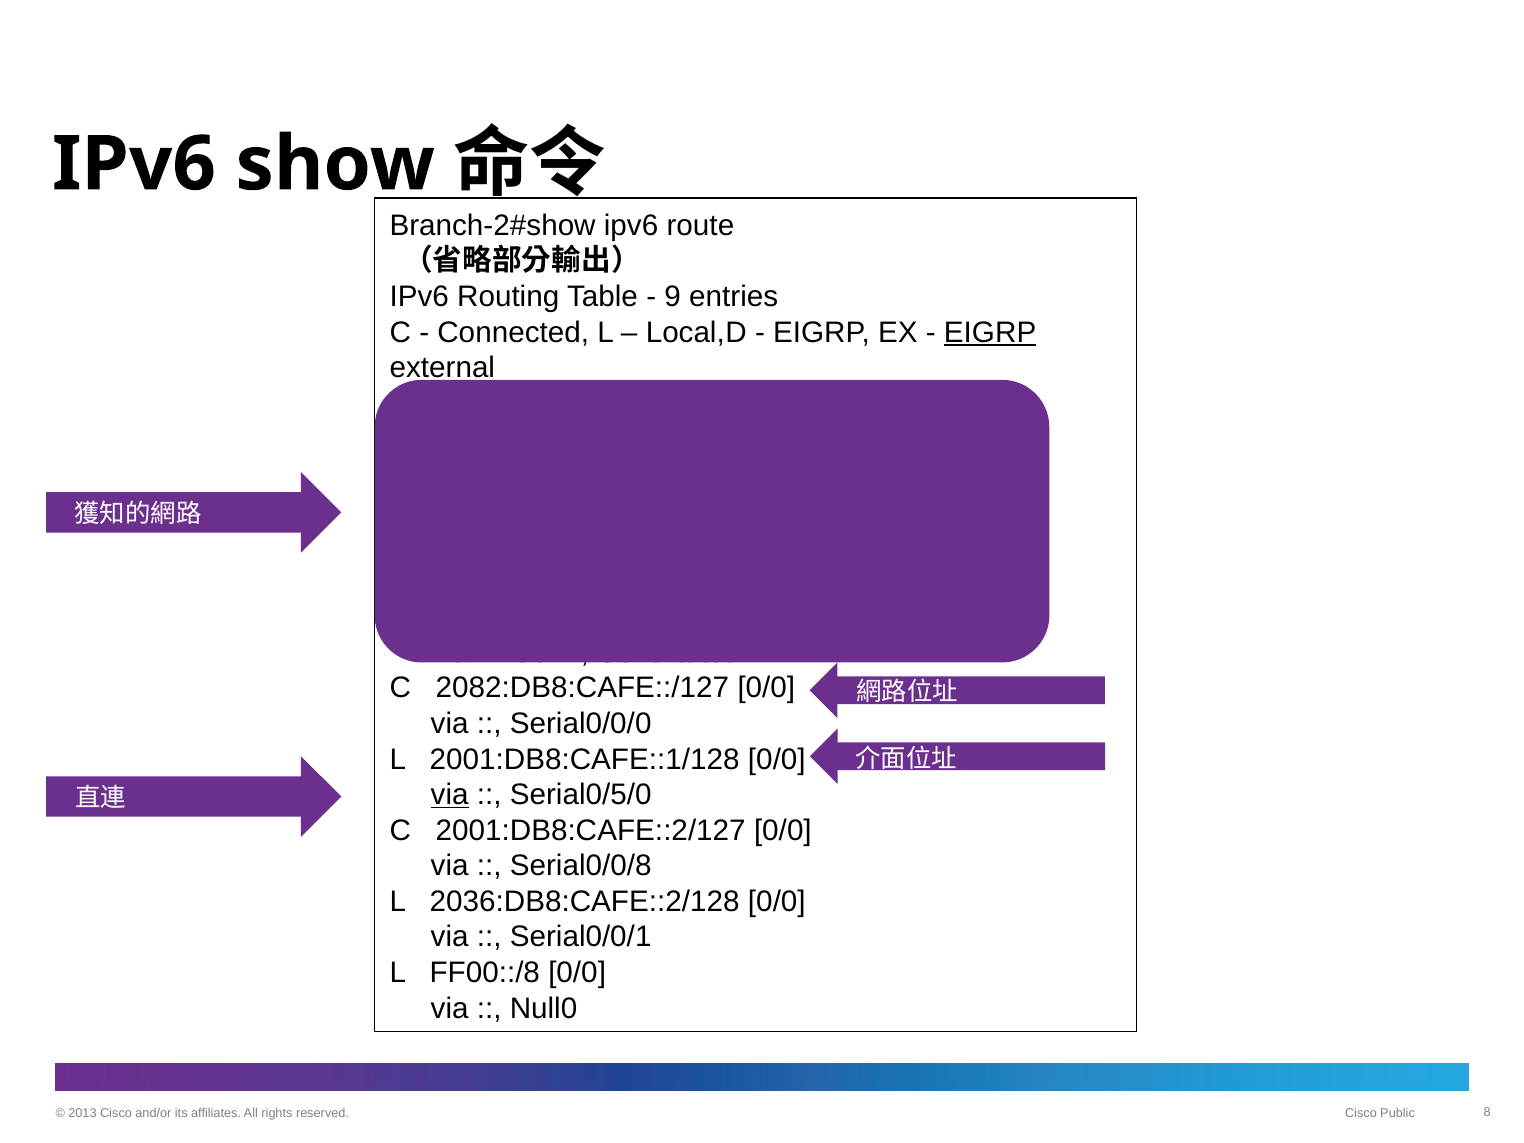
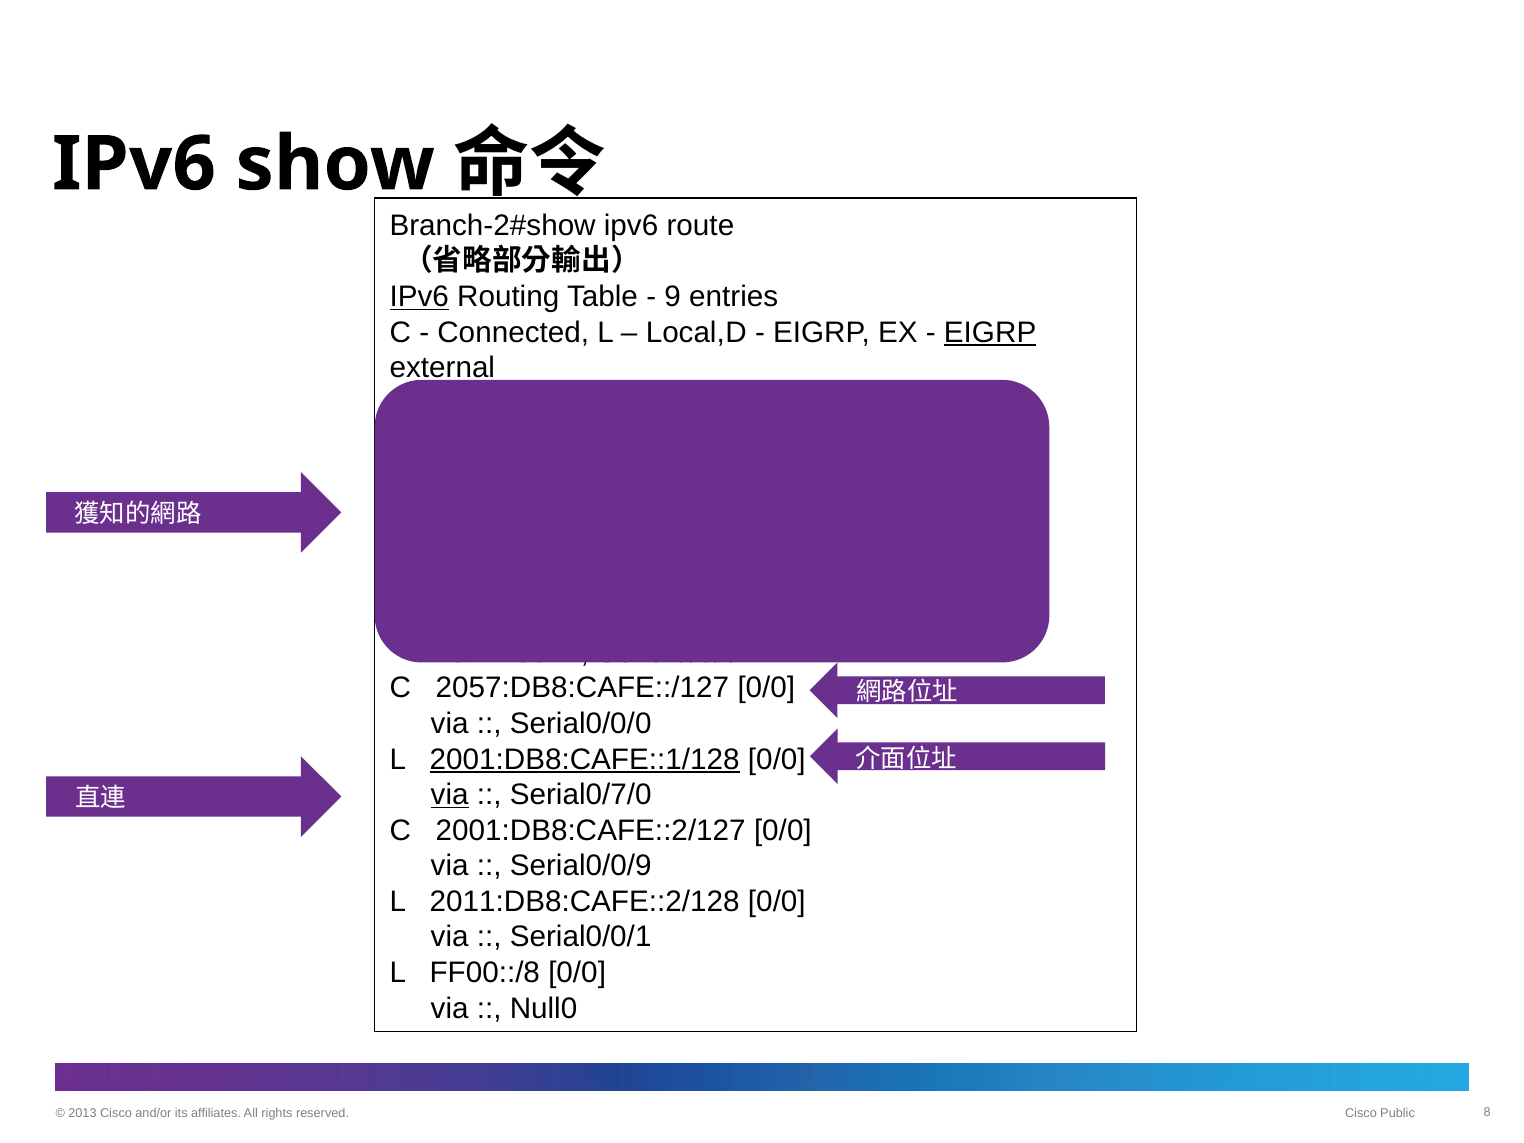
IPv6 underline: none -> present (419, 297)
2082:DB8:CAFE::/127: 2082:DB8:CAFE::/127 -> 2057:DB8:CAFE::/127 (582, 688)
2001:DB8:CAFE::1/128 underline: none -> present (585, 759)
Serial0/5/0: Serial0/5/0 -> Serial0/7/0 (581, 795)
Serial0/0/8: Serial0/0/8 -> Serial0/0/9 (581, 866)
2036:DB8:CAFE::2/128: 2036:DB8:CAFE::2/128 -> 2011:DB8:CAFE::2/128 (585, 902)
